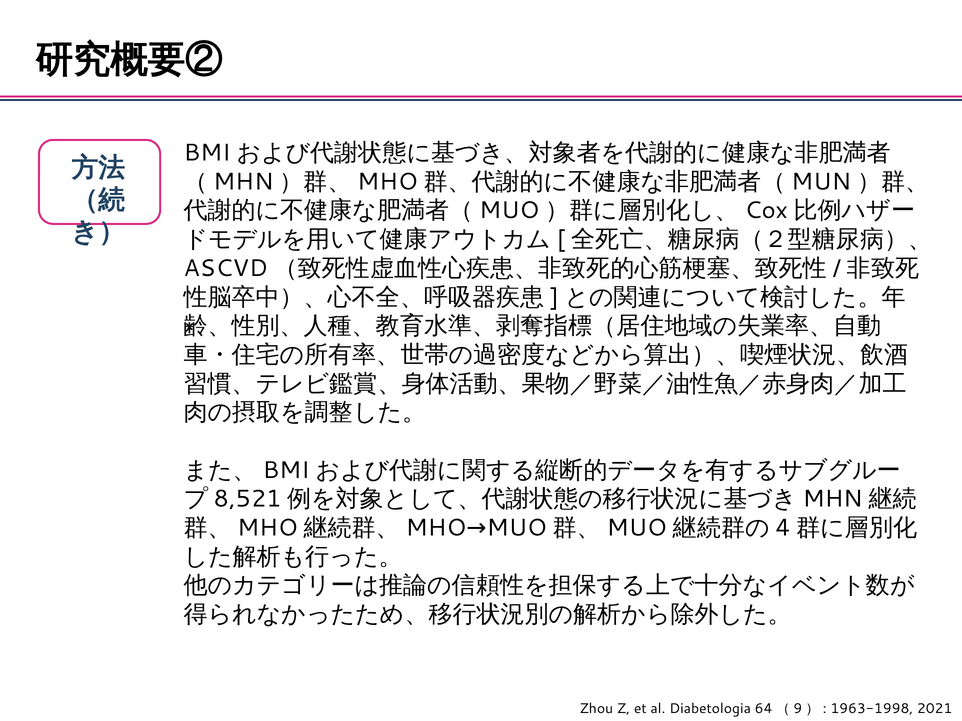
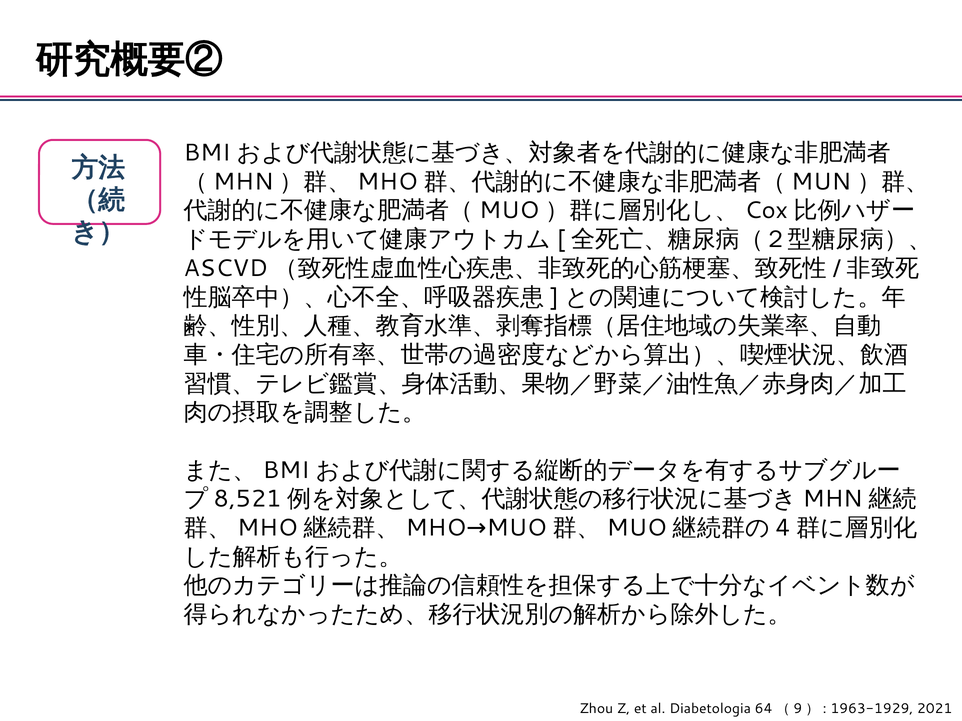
1963-1998: 1963-1998 -> 1963-1929 (872, 709)
